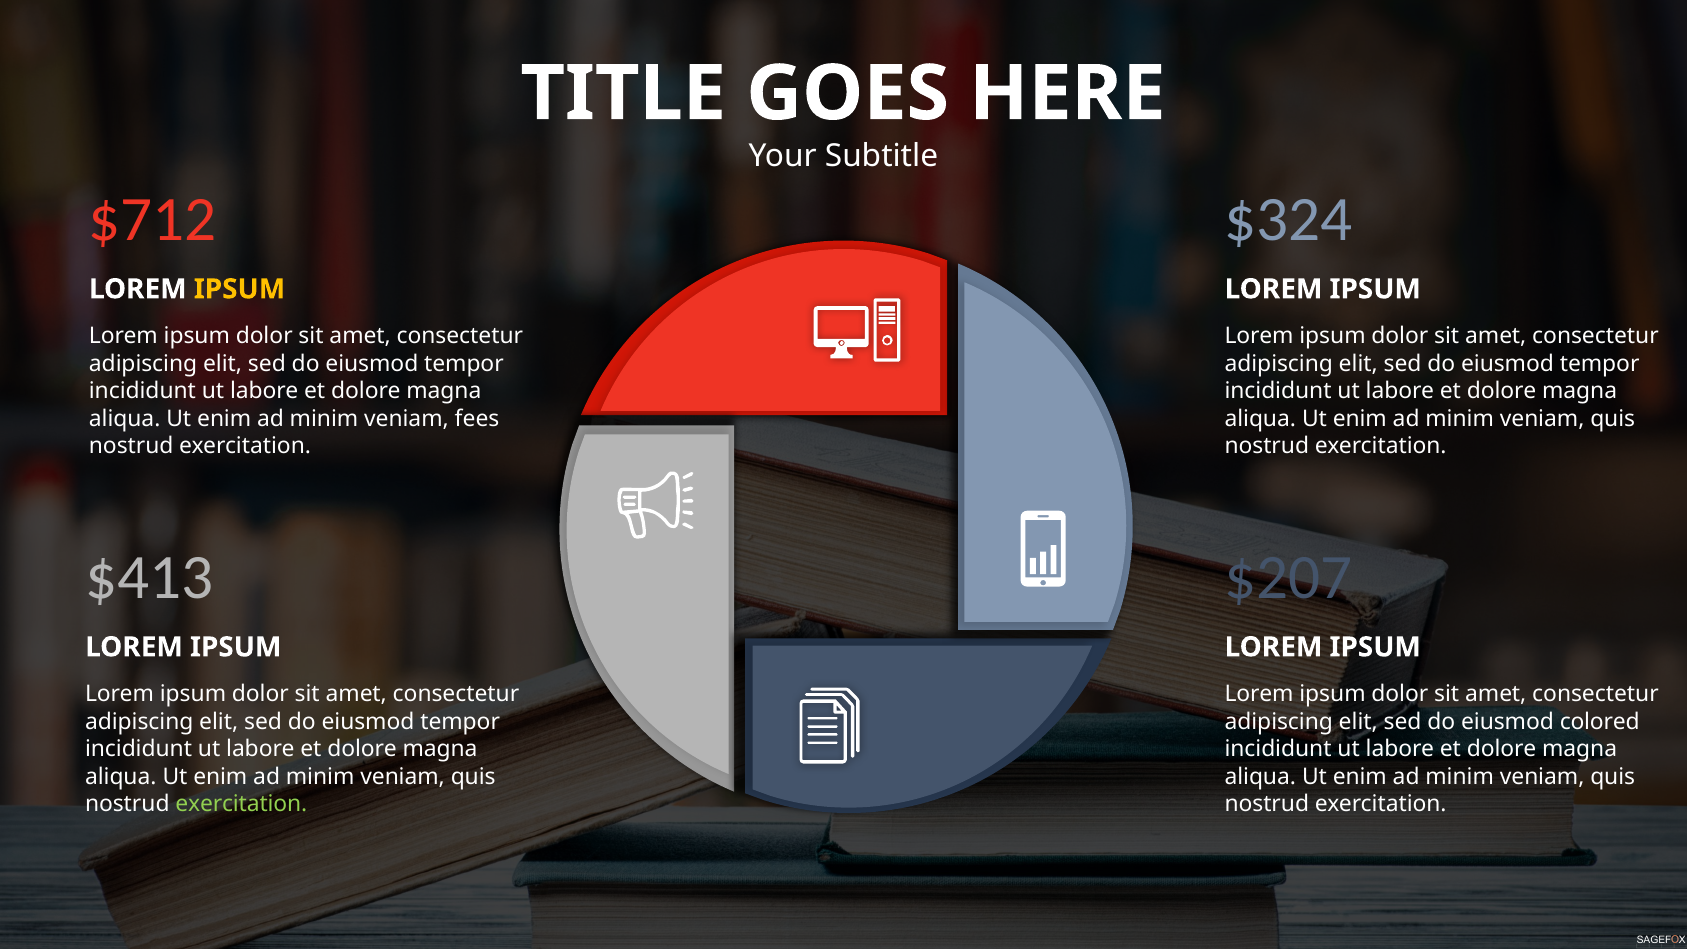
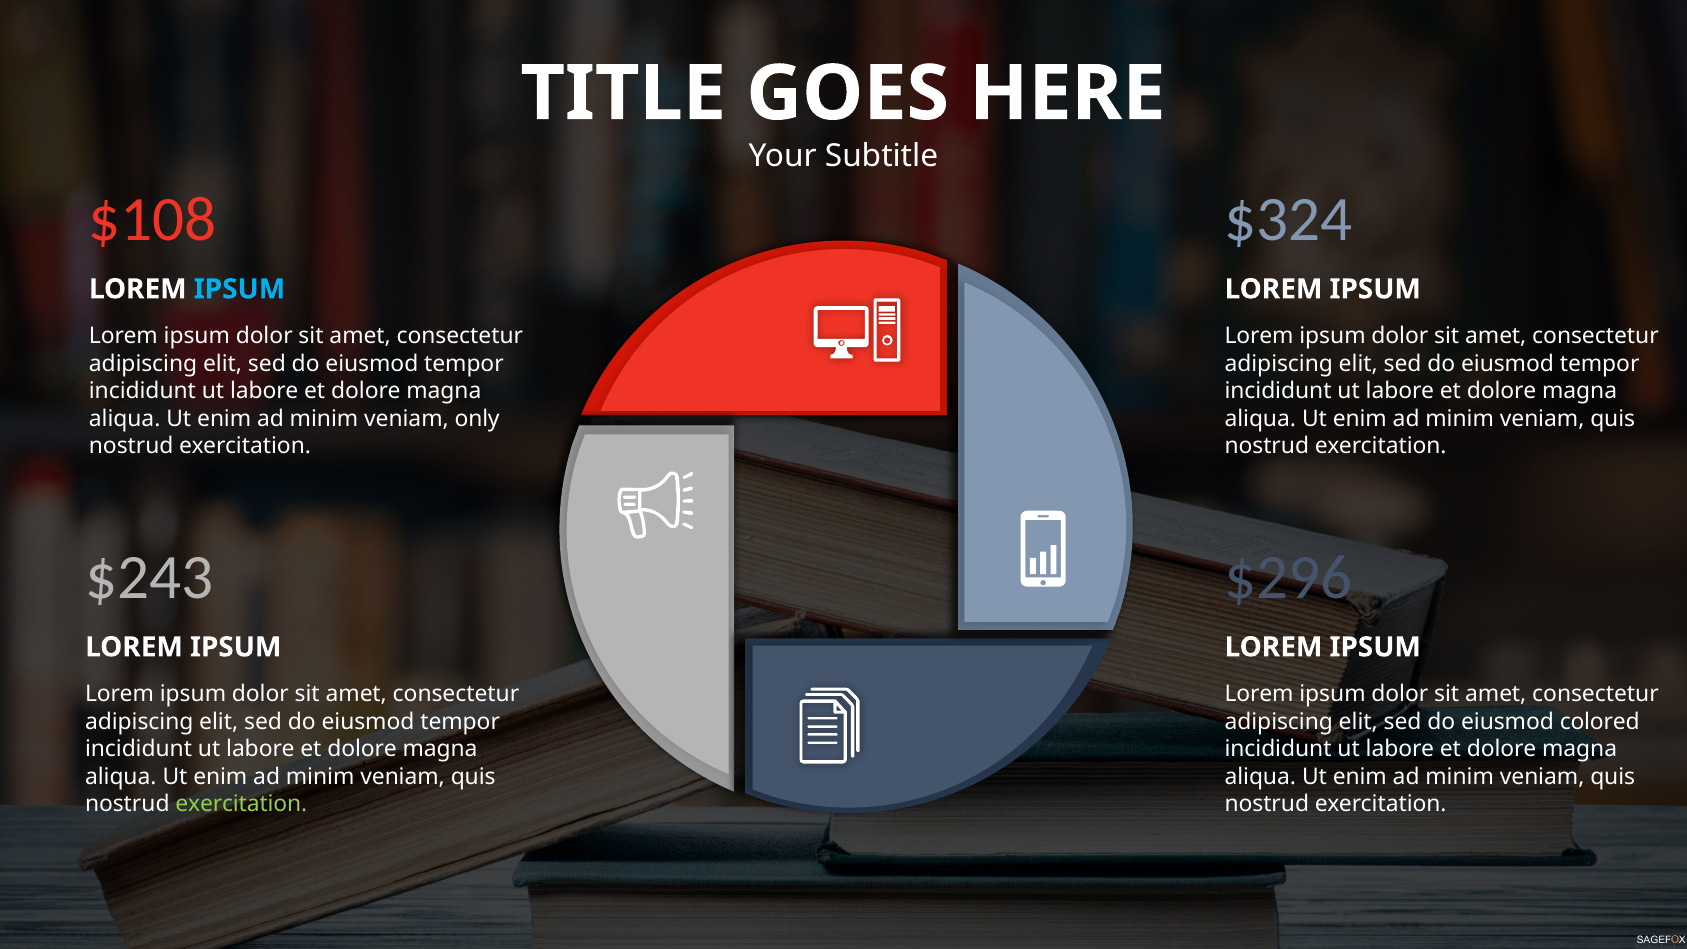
$712: $712 -> $108 (153, 220)
IPSUM colour: yellow -> light blue (240, 289)
fees: fees -> only (477, 419)
$413: $413 -> $243 (149, 578)
$207: $207 -> $296 (1289, 578)
